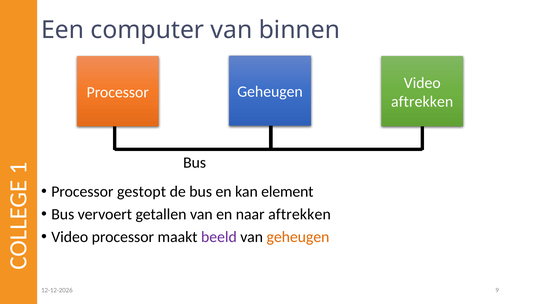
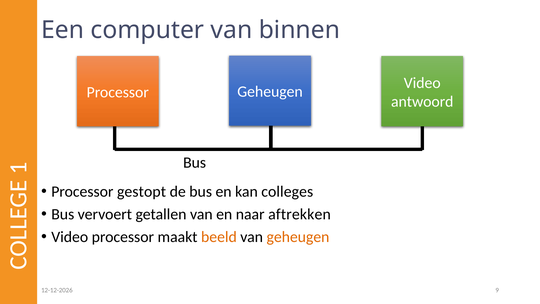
aftrekken: aftrekken -> antwoord (422, 102)
element: element -> colleges (287, 191)
beeld colour: purple -> orange (219, 237)
